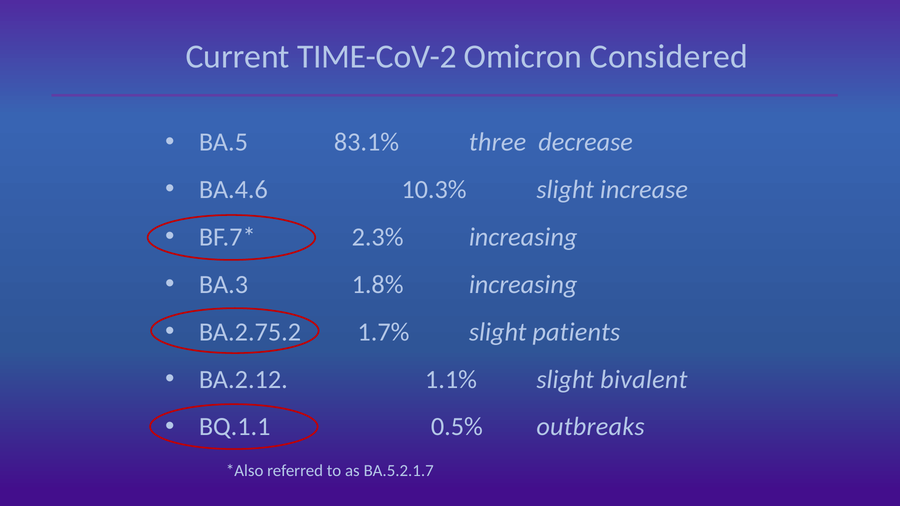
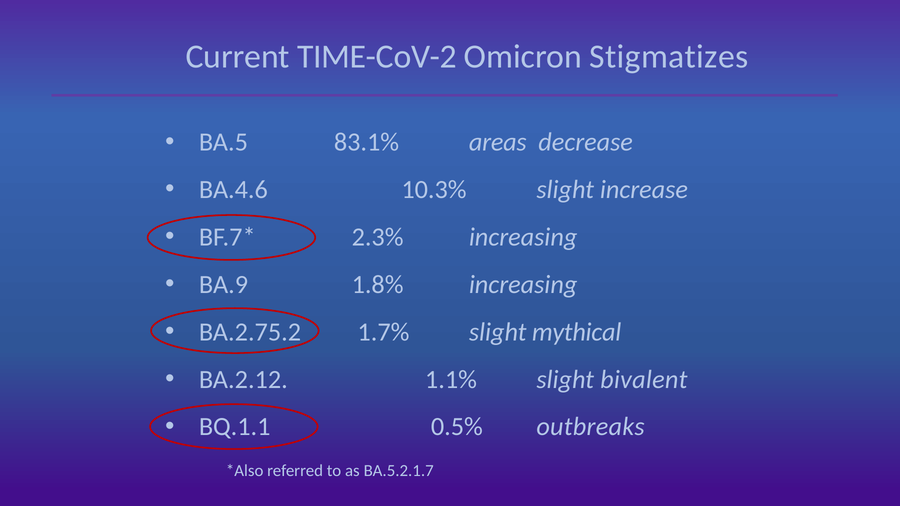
Considered: Considered -> Stigmatizes (669, 57)
three: three -> areas (498, 142)
BA.3: BA.3 -> BA.9 (223, 285)
patients: patients -> mythical (577, 332)
